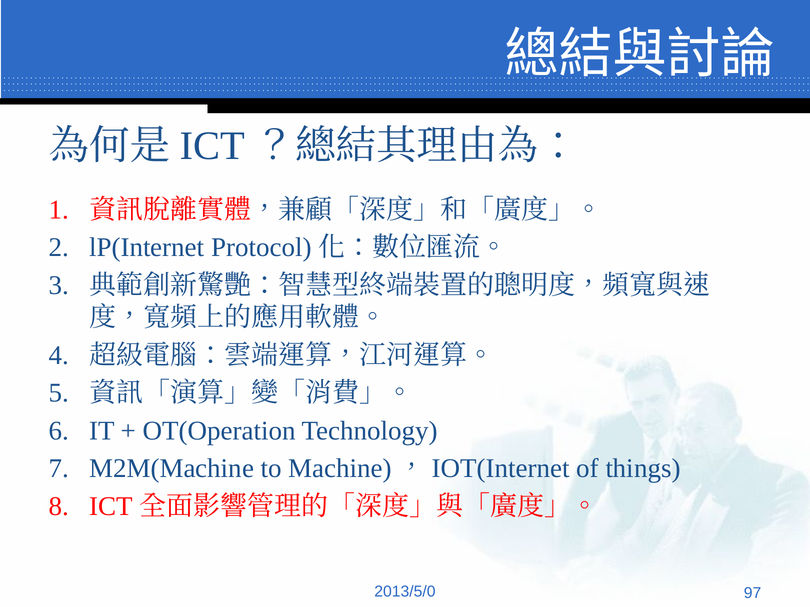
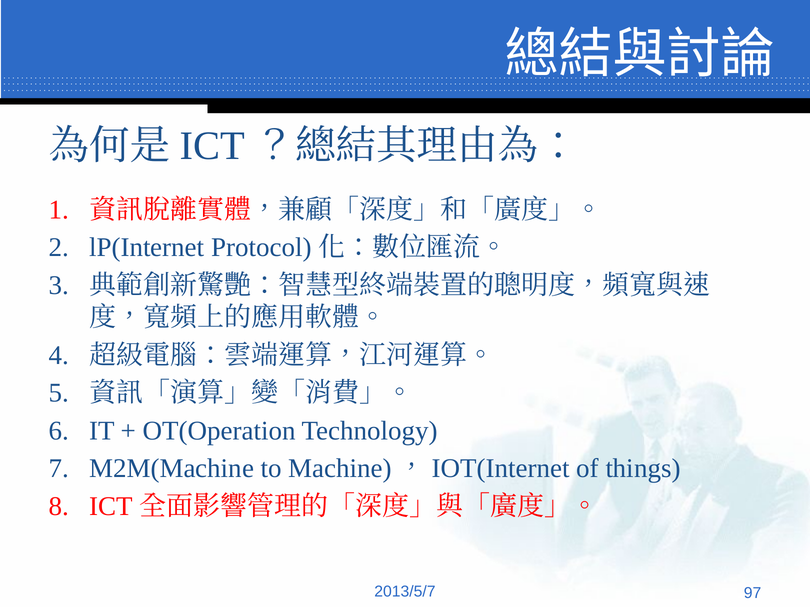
2013/5/0: 2013/5/0 -> 2013/5/7 (405, 592)
